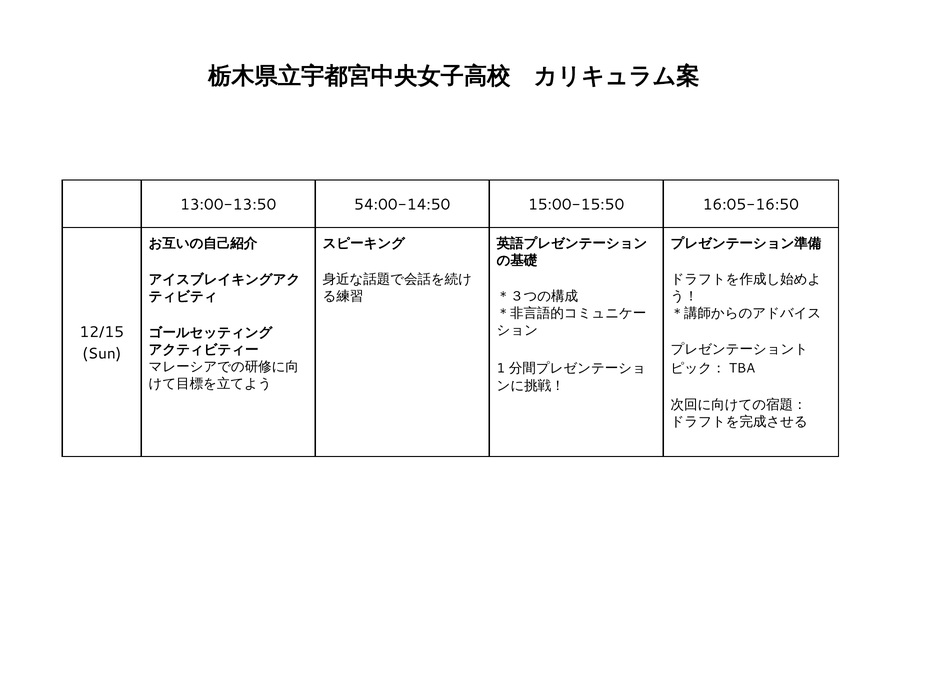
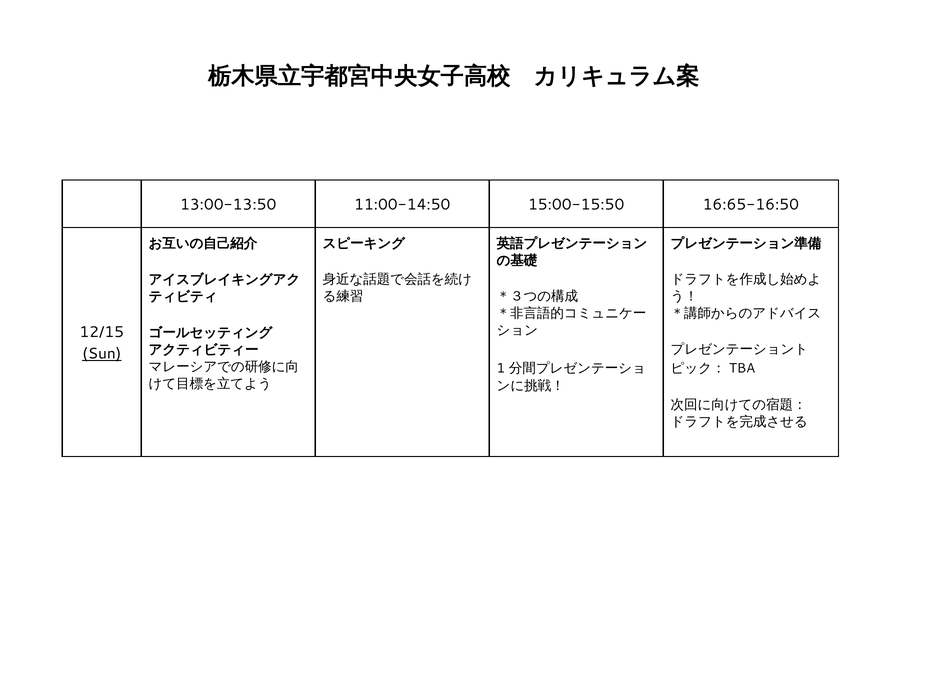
54:00-14:50: 54:00-14:50 -> 11:00-14:50 (402, 205)
16:05-16:50: 16:05-16:50 -> 16:65-16:50 (751, 205)
Sun underline: none -> present (102, 354)
